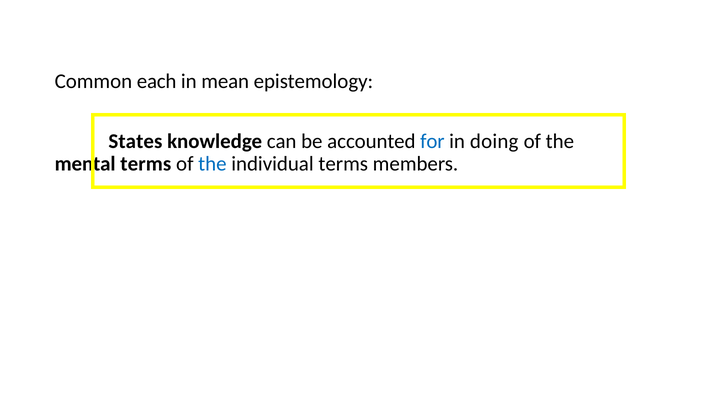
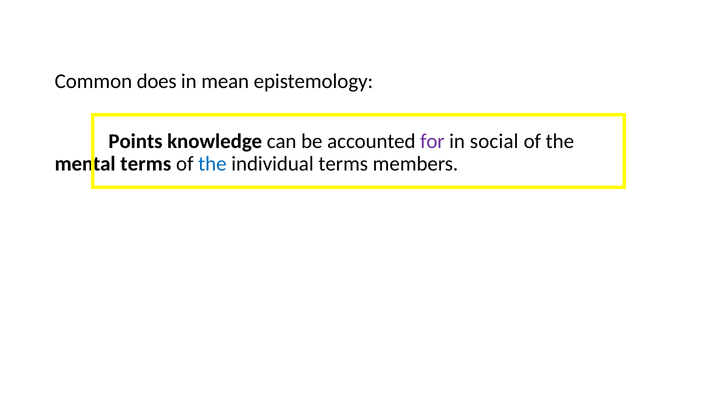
each: each -> does (157, 81)
States: States -> Points (135, 141)
for colour: blue -> purple (432, 141)
doing: doing -> social (494, 141)
